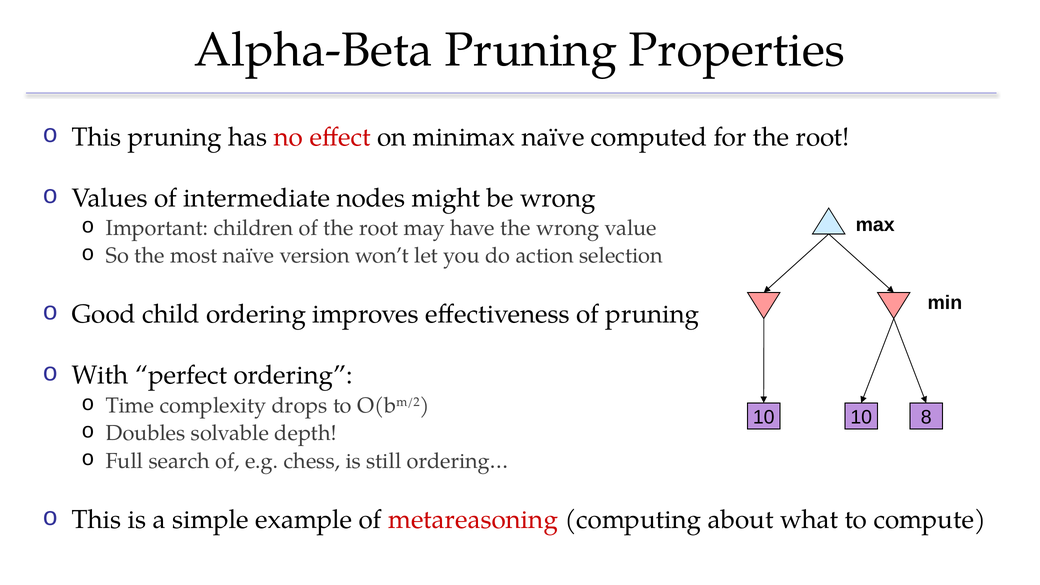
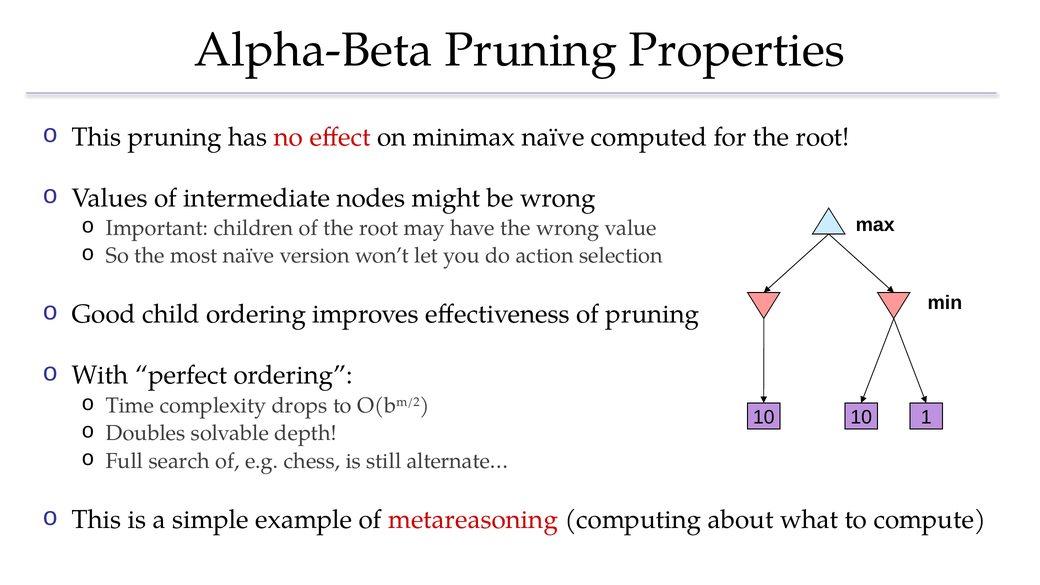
8: 8 -> 1 (926, 417)
ordering…: ordering… -> alternate… (458, 461)
